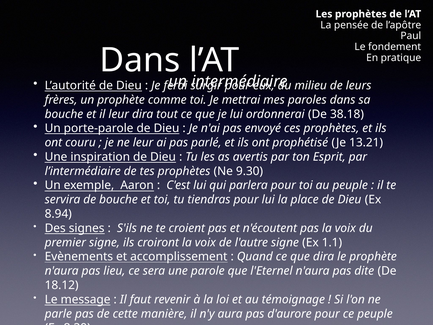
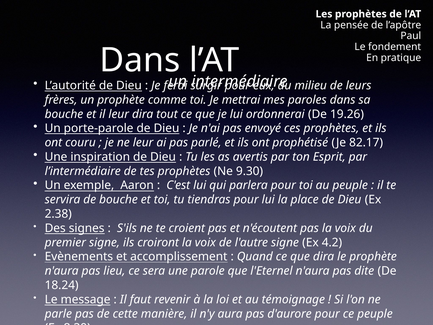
38.18: 38.18 -> 19.26 (347, 114)
13.21: 13.21 -> 82.17 (366, 143)
8.94: 8.94 -> 2.38 (58, 214)
1.1: 1.1 -> 4.2 (332, 242)
18.12: 18.12 -> 18.24 (62, 285)
